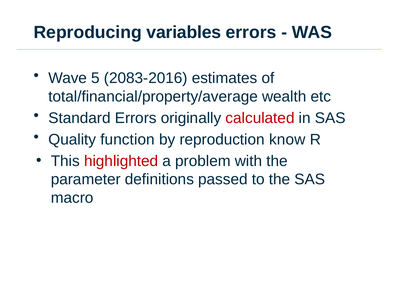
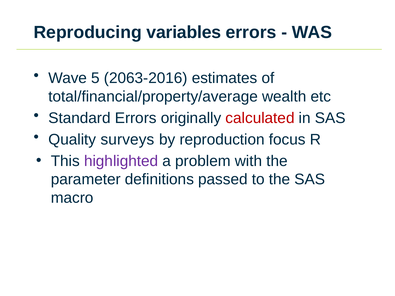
2083-2016: 2083-2016 -> 2063-2016 (146, 78)
function: function -> surveys (127, 140)
know: know -> focus (287, 140)
highlighted colour: red -> purple (121, 161)
